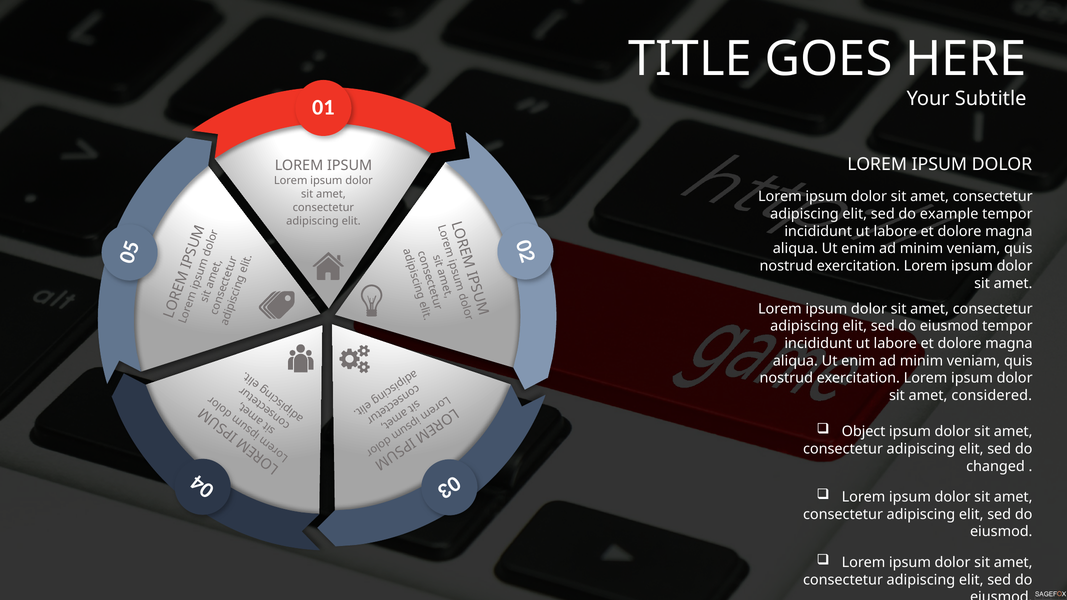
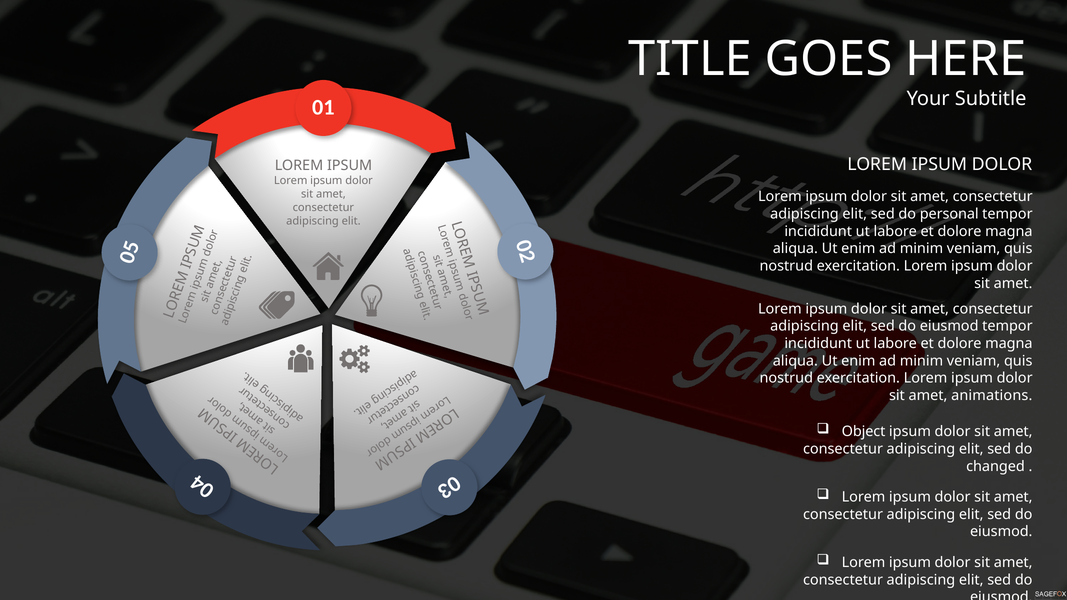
example: example -> personal (949, 214)
considered: considered -> animations (992, 396)
